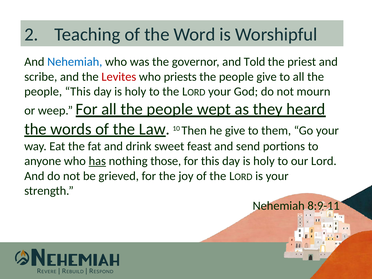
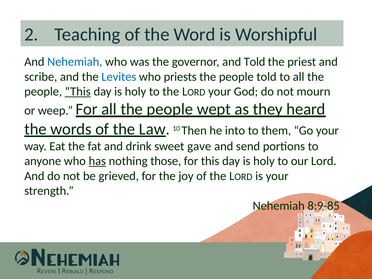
Levites colour: red -> blue (119, 77)
people give: give -> told (267, 77)
This underline: none -> present (78, 92)
he give: give -> into (235, 130)
feast: feast -> gave (199, 146)
8:9-11: 8:9-11 -> 8:9-85 (324, 206)
